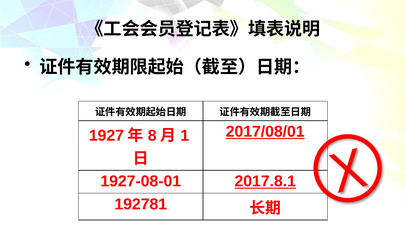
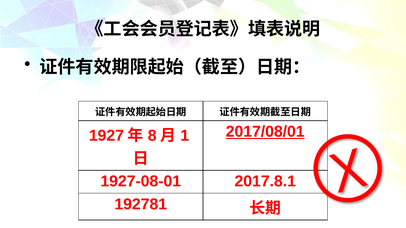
2017.8.1 underline: present -> none (265, 182)
